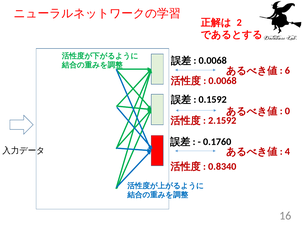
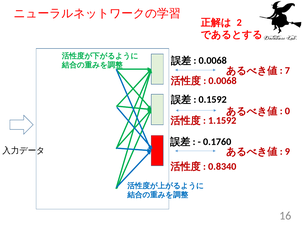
6: 6 -> 7 (287, 70)
2.1592: 2.1592 -> 1.1592 (222, 120)
4: 4 -> 9 (287, 151)
